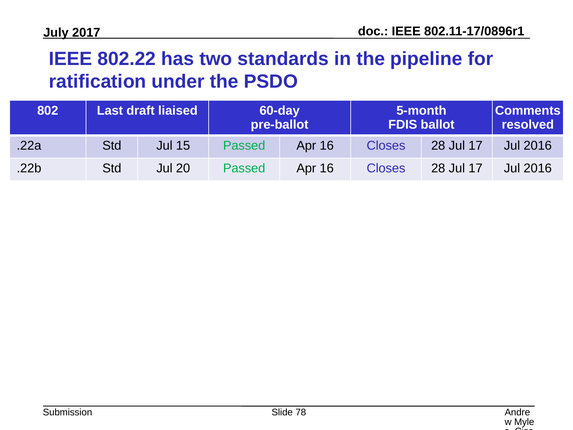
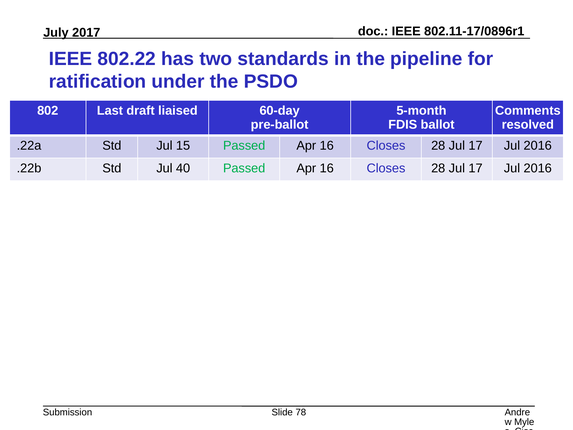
20: 20 -> 40 (183, 168)
